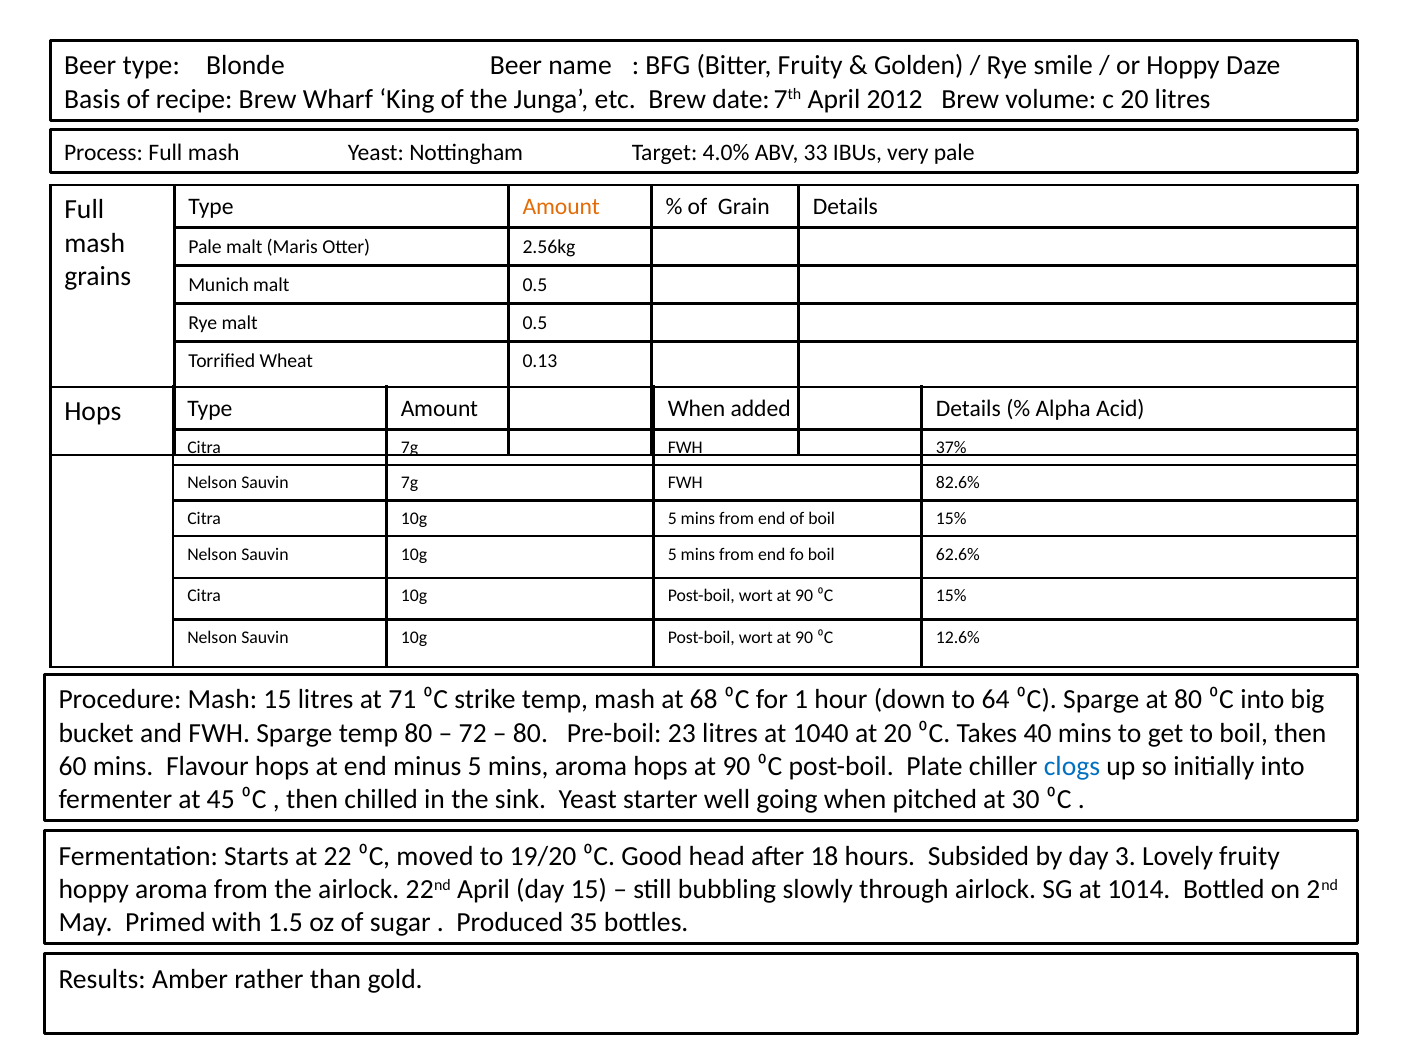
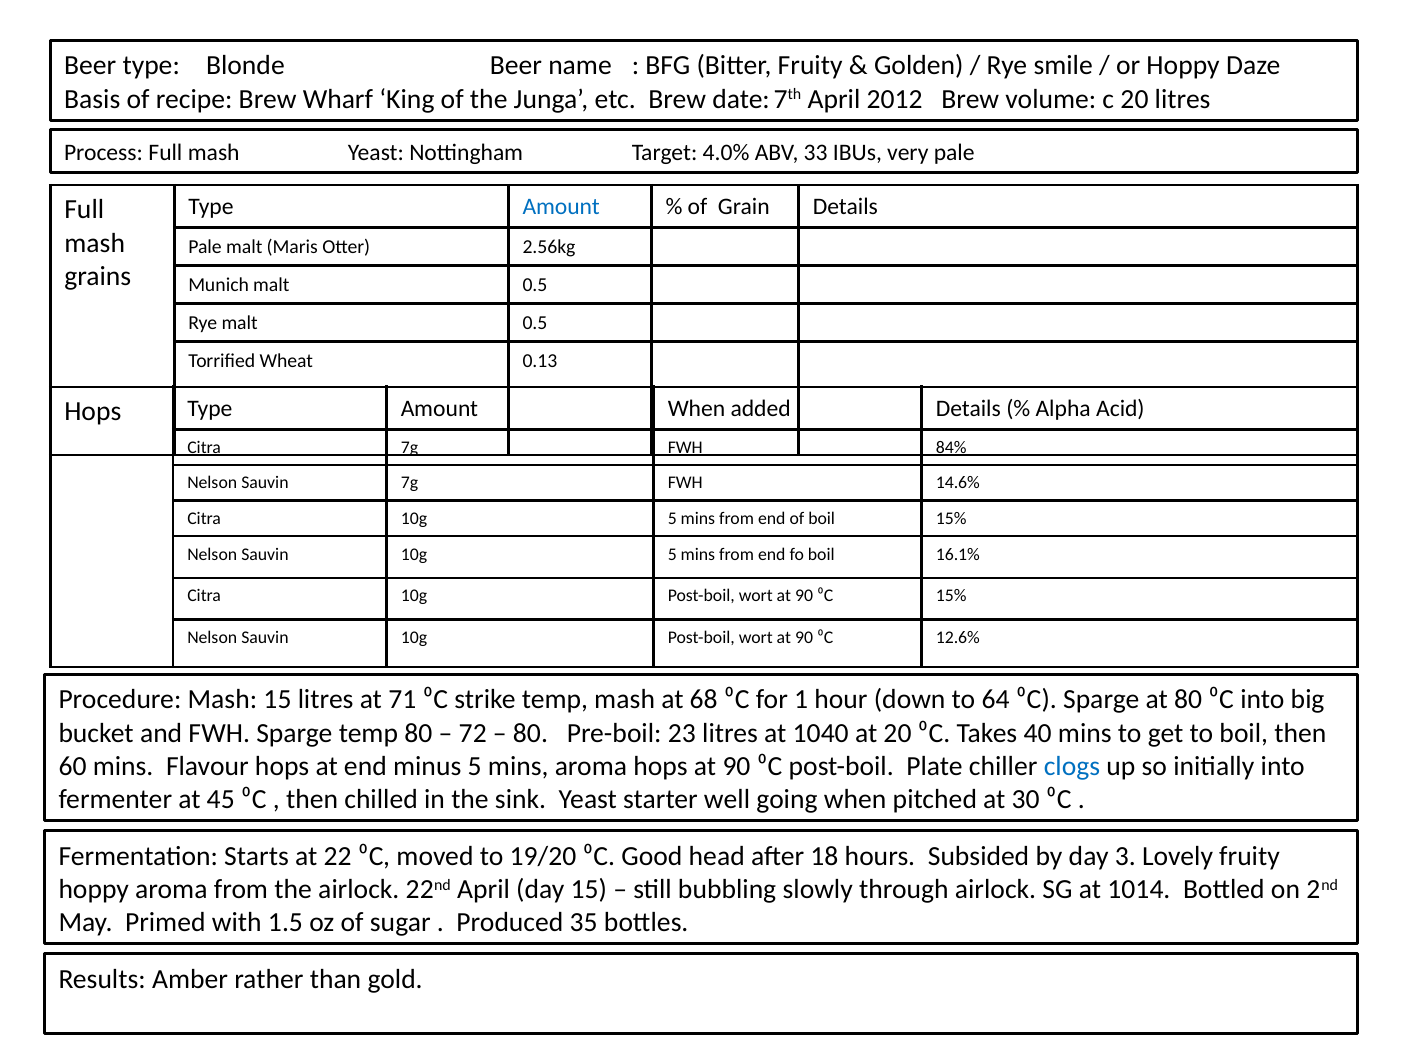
Amount colour: orange -> blue (561, 207)
37%: 37% -> 84% (951, 448)
82.6%: 82.6% -> 14.6% (958, 483)
62.6%: 62.6% -> 16.1% (958, 554)
